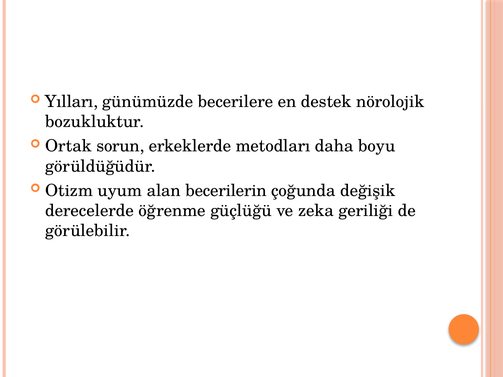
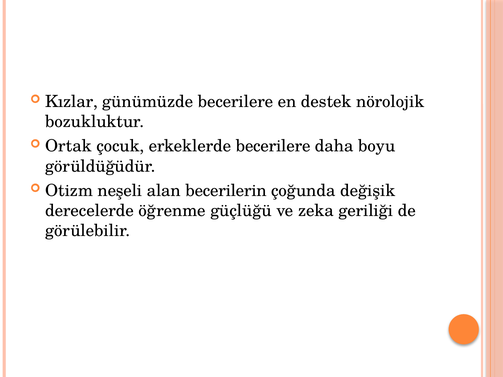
Yılları: Yılları -> Kızlar (71, 102)
sorun: sorun -> çocuk (120, 146)
erkeklerde metodları: metodları -> becerilere (273, 146)
uyum: uyum -> neşeli (120, 191)
